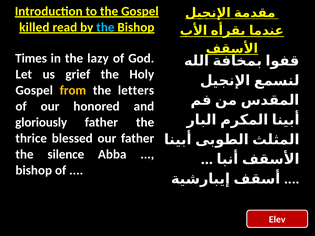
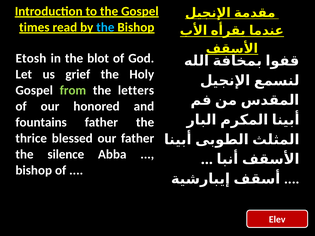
killed: killed -> times (34, 27)
Times: Times -> Etosh (31, 58)
lazy: lazy -> blot (98, 58)
from colour: yellow -> light green (73, 90)
gloriously: gloriously -> fountains (41, 123)
